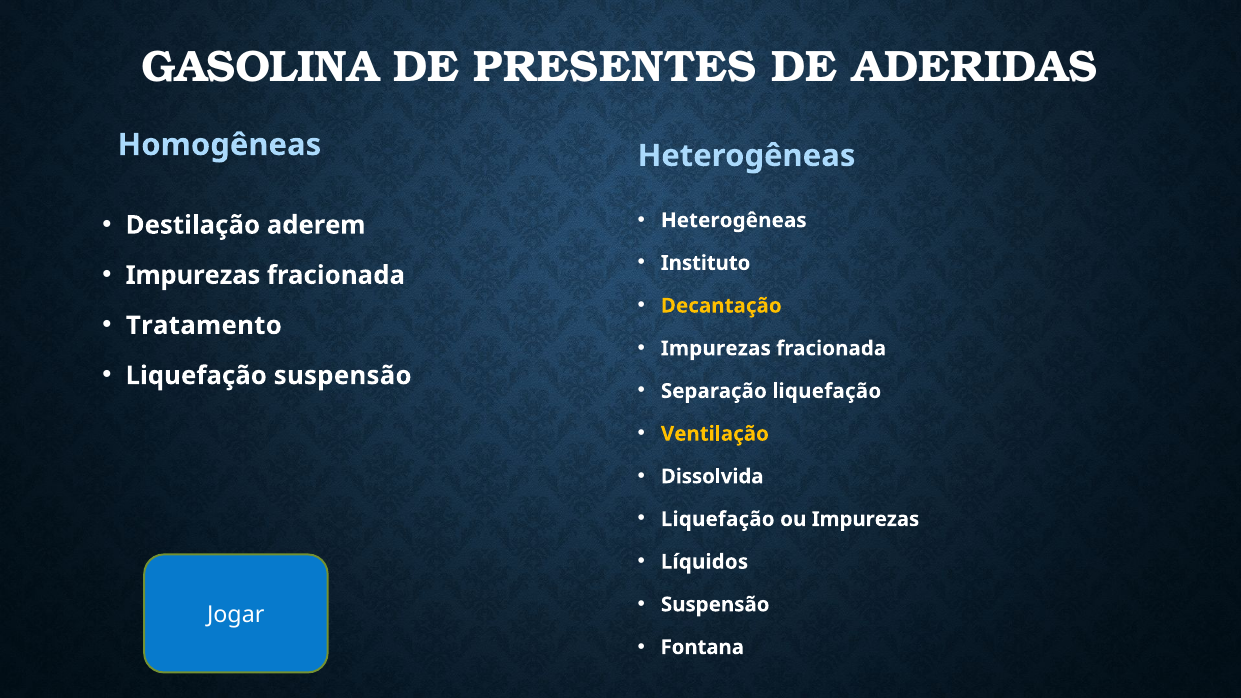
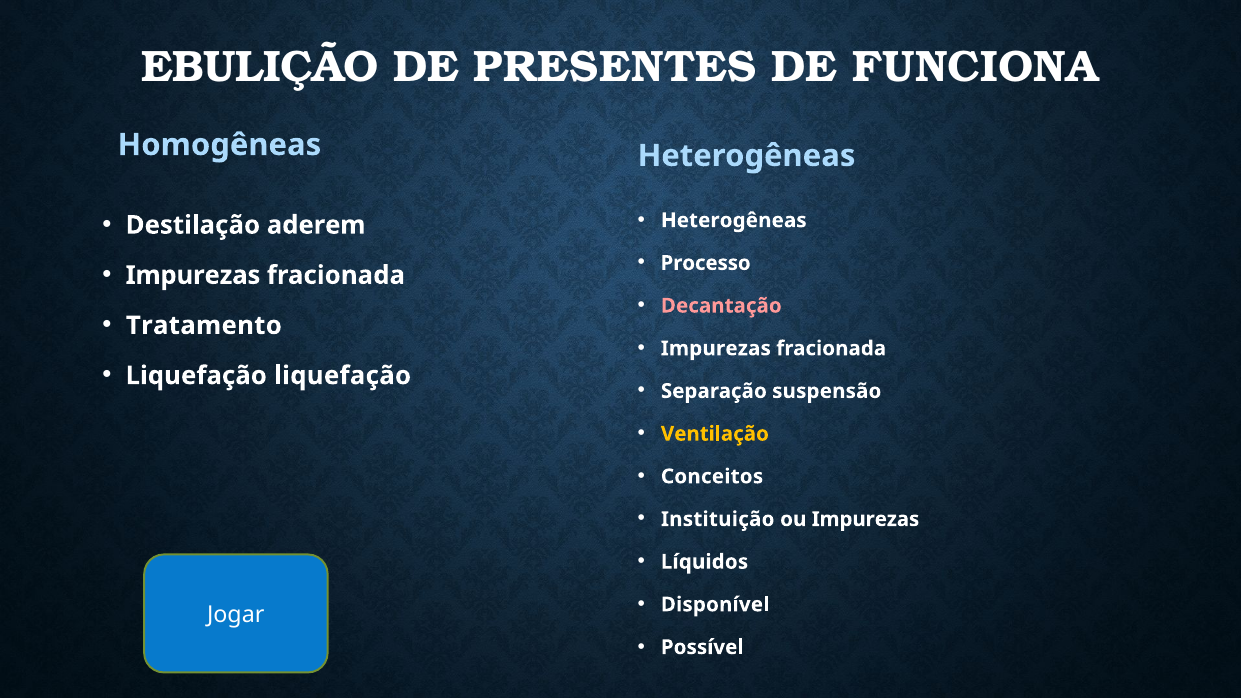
GASOLINA: GASOLINA -> EBULIÇÃO (260, 67)
ADERIDAS: ADERIDAS -> FUNCIONA (975, 67)
Instituto: Instituto -> Processo (706, 263)
Decantação colour: yellow -> pink (721, 306)
Liquefação suspensão: suspensão -> liquefação (343, 376)
Separação liquefação: liquefação -> suspensão (827, 391)
Dissolvida: Dissolvida -> Conceitos (712, 477)
Liquefação: Liquefação -> Instituição (718, 519)
Suspensão: Suspensão -> Disponível (715, 605)
Fontana: Fontana -> Possível (702, 647)
